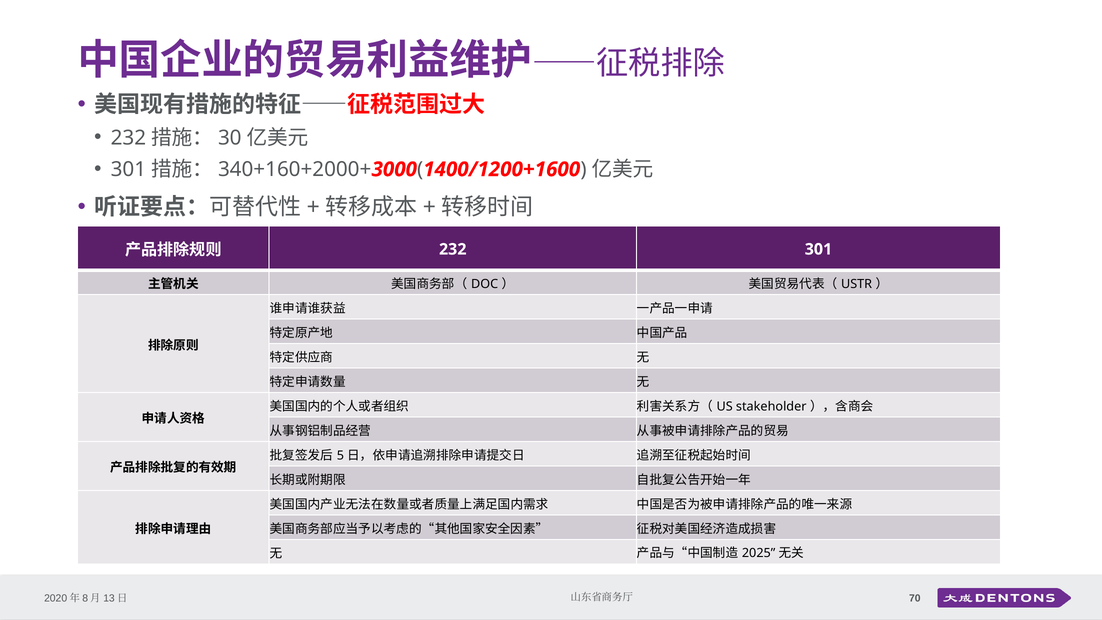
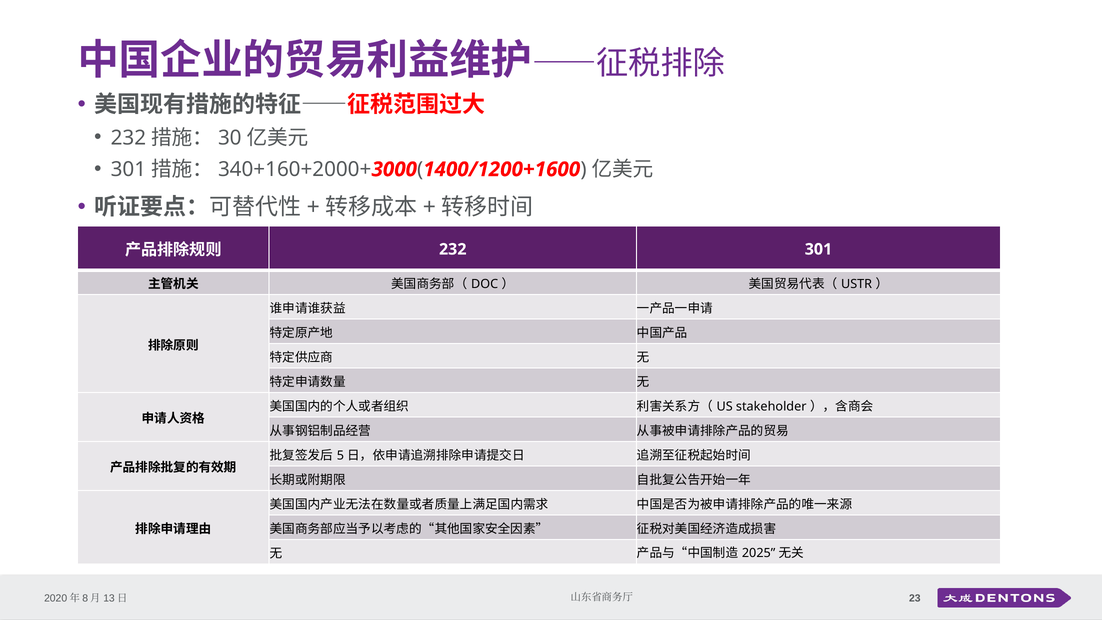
70: 70 -> 23 (915, 598)
